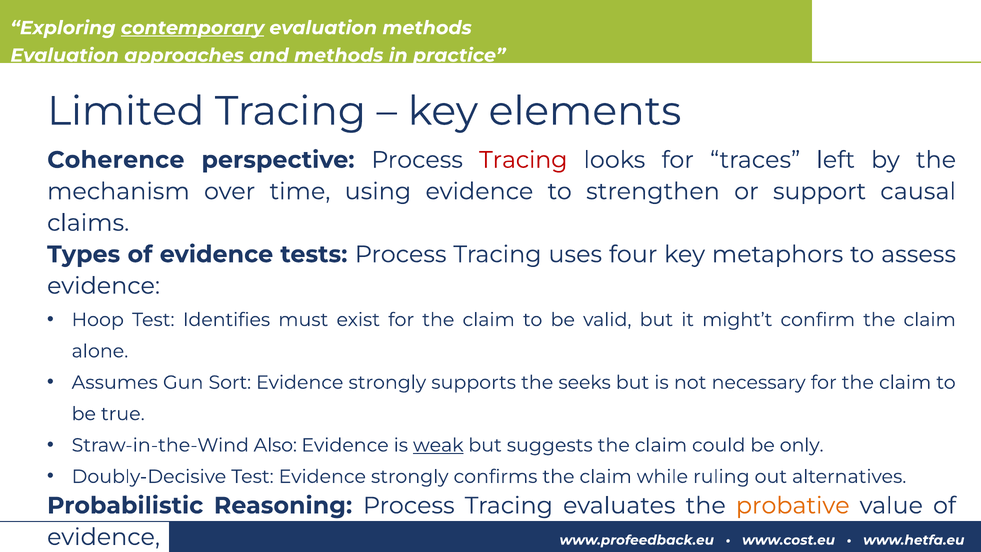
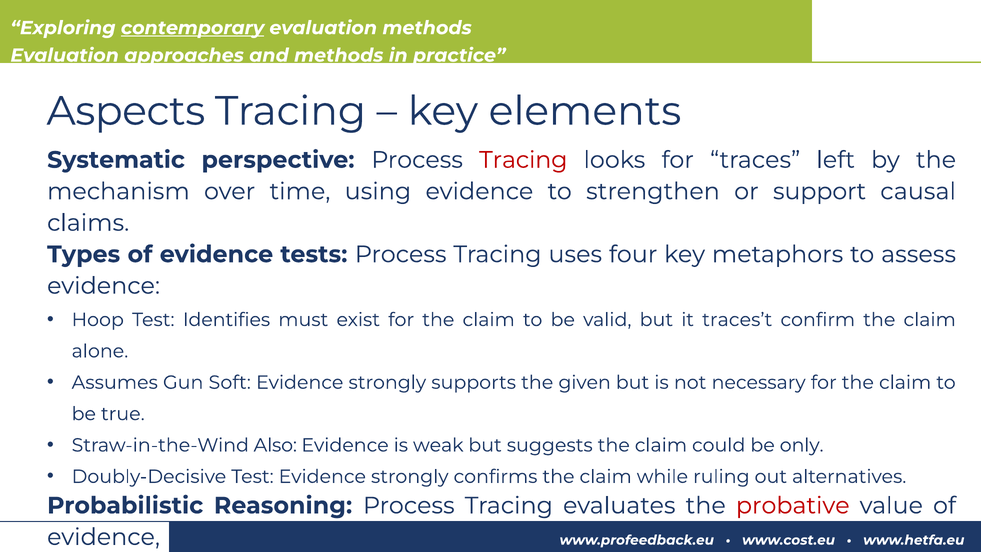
Limited: Limited -> Aspects (126, 111)
Coherence: Coherence -> Systematic (116, 160)
might’t: might’t -> traces’t (737, 320)
Sort: Sort -> Soft (230, 382)
seeks: seeks -> given (585, 382)
weak underline: present -> none (438, 445)
probative colour: orange -> red (793, 505)
